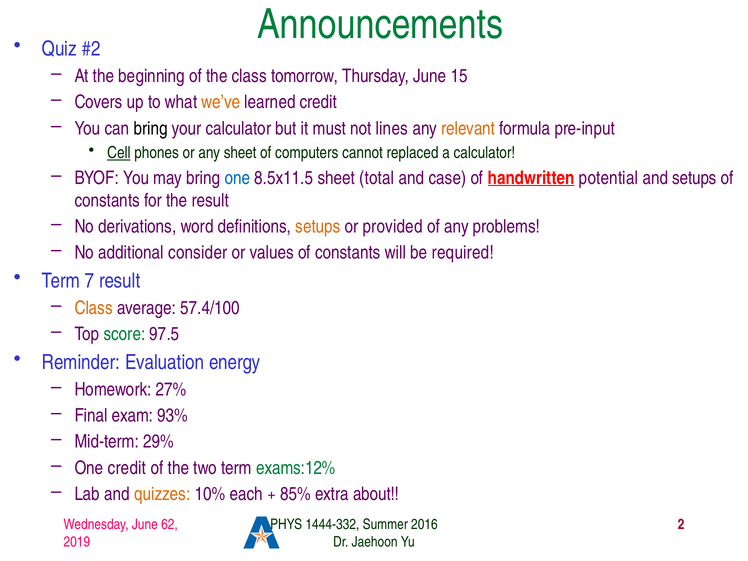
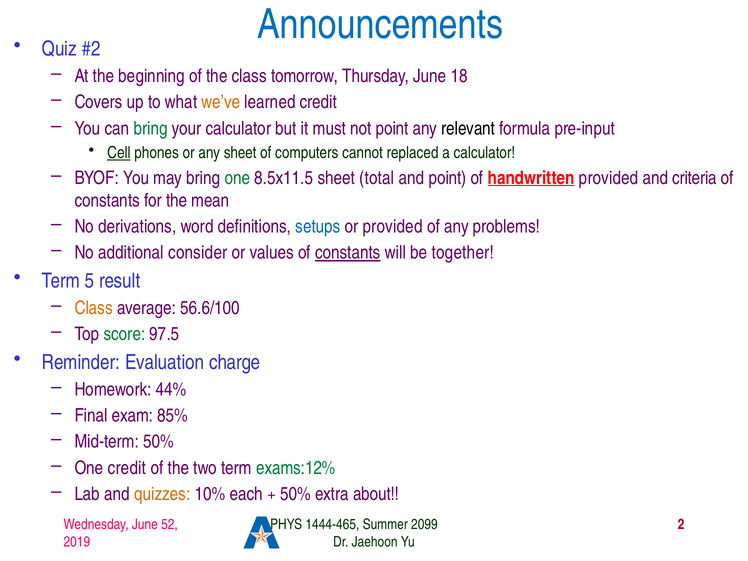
Announcements colour: green -> blue (380, 25)
15: 15 -> 18 (459, 76)
bring colour: black -> green (151, 128)
not lines: lines -> point (392, 128)
relevant colour: orange -> black (468, 128)
one colour: blue -> green (237, 178)
and case: case -> point (448, 178)
handwritten potential: potential -> provided (609, 178)
and setups: setups -> criteria (695, 178)
the result: result -> mean (210, 200)
setups colour: orange -> blue (318, 227)
constants underline: none -> present (348, 253)
required: required -> together (463, 253)
7: 7 -> 5 (90, 281)
57.4/100: 57.4/100 -> 56.6/100 (210, 308)
energy: energy -> charge (235, 362)
27%: 27% -> 44% (171, 389)
93%: 93% -> 85% (173, 416)
Mid-term 29%: 29% -> 50% (159, 442)
85%: 85% -> 50% (296, 494)
62: 62 -> 52 (169, 525)
1444-332: 1444-332 -> 1444-465 (332, 525)
2016: 2016 -> 2099 (424, 525)
